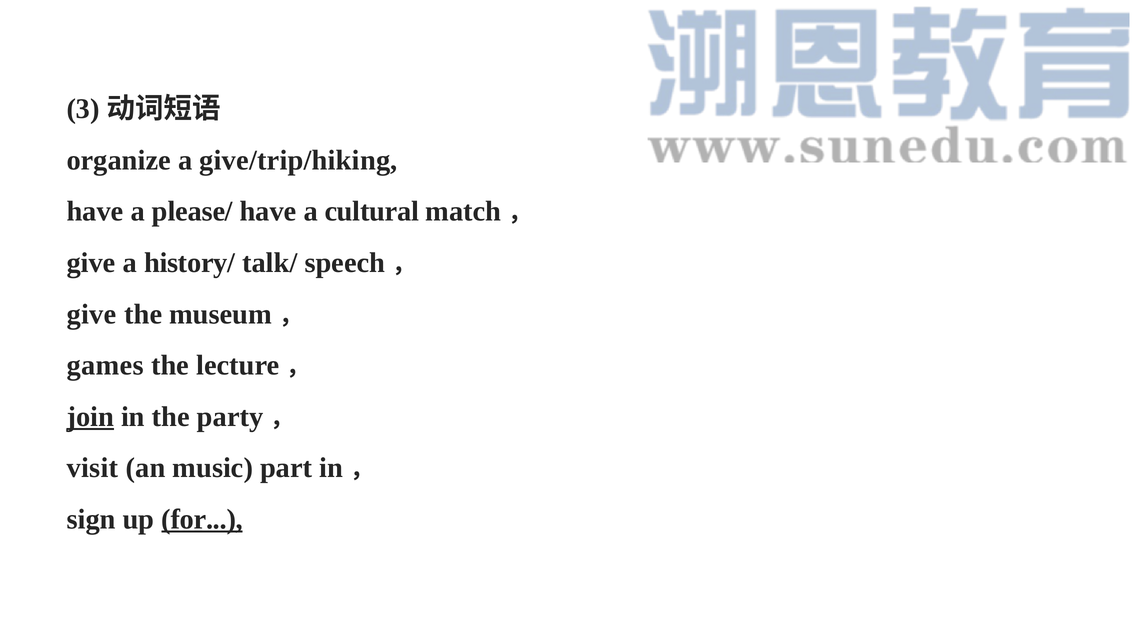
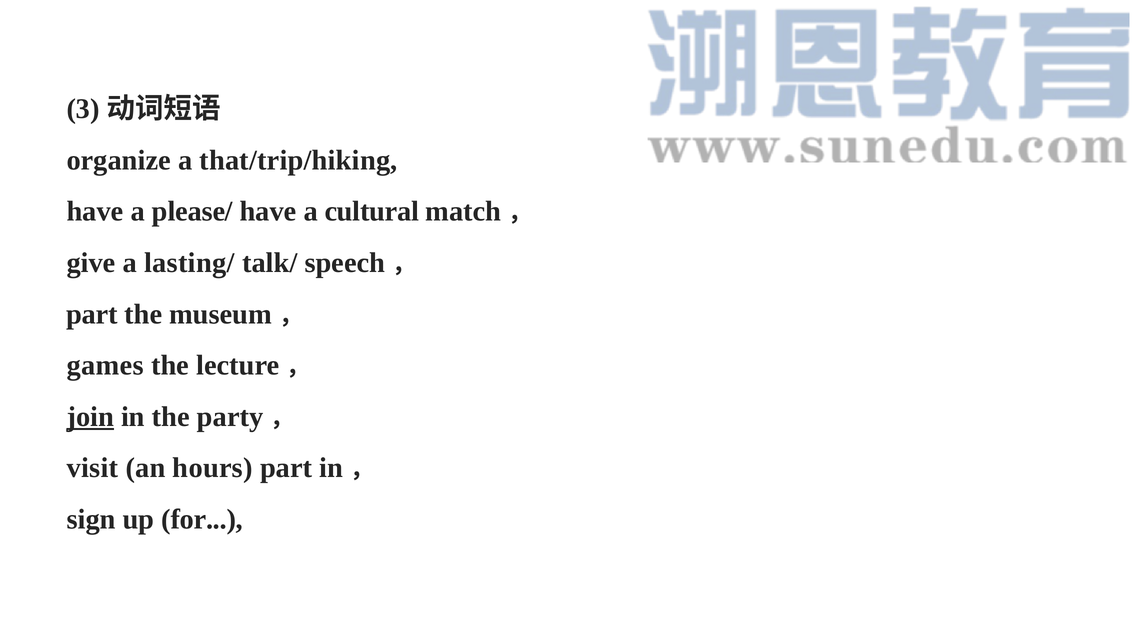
give/trip/hiking: give/trip/hiking -> that/trip/hiking (298, 160)
history/: history/ -> lasting/ (189, 263)
give: give -> part (92, 314)
music: music -> hours (213, 468)
for underline: present -> none (202, 519)
